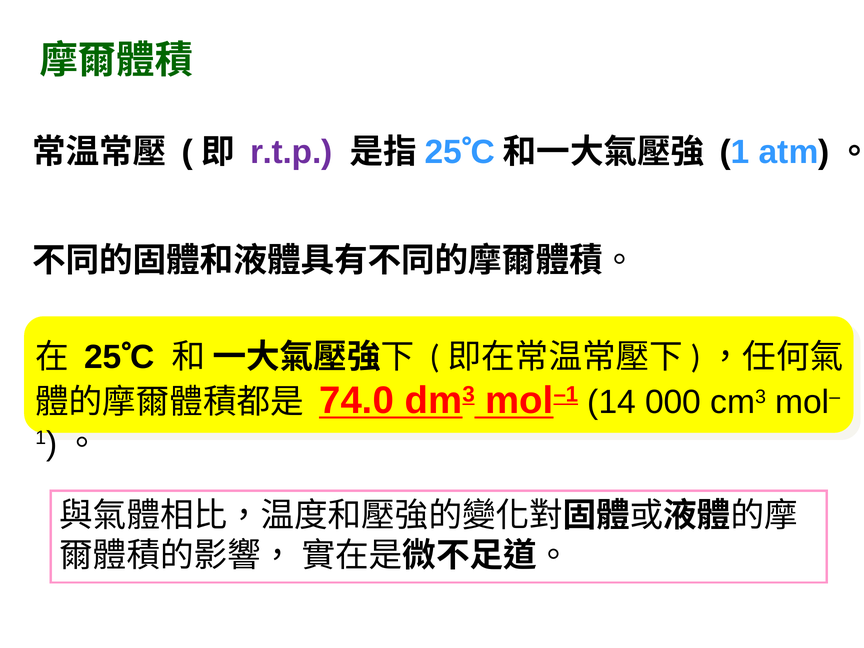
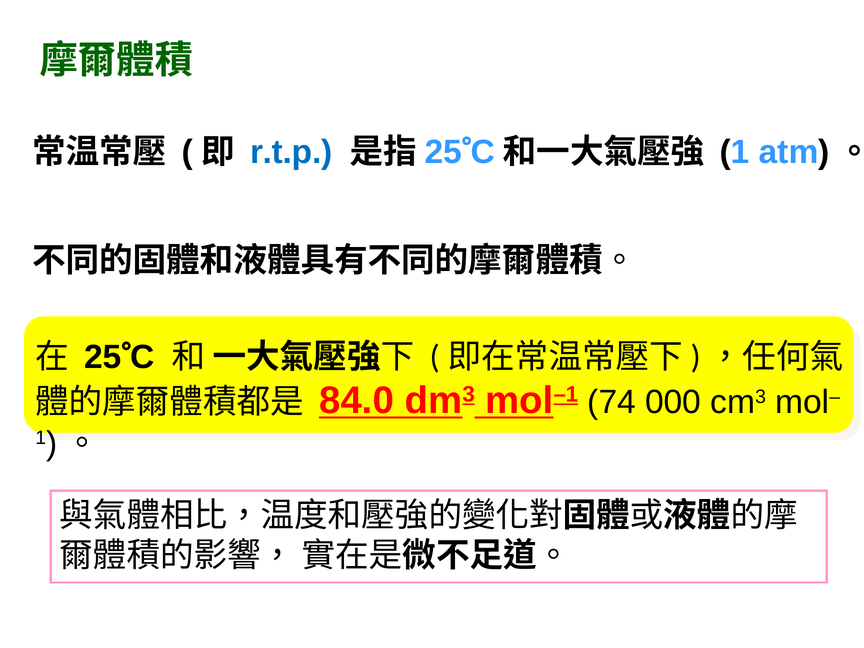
r.t.p colour: purple -> blue (291, 152)
74.0: 74.0 -> 84.0 (357, 401)
14: 14 -> 74 (612, 402)
